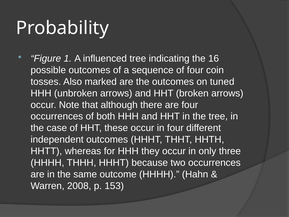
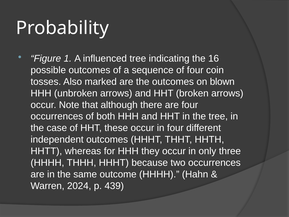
tuned: tuned -> blown (222, 82)
2008: 2008 -> 2024 (79, 186)
153: 153 -> 439 (114, 186)
